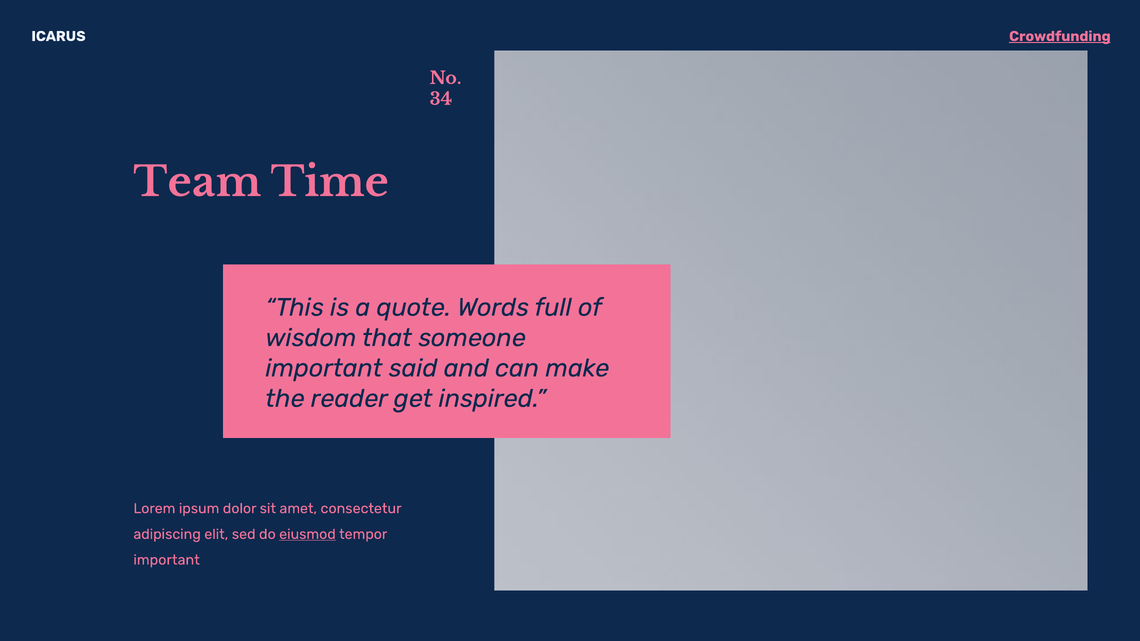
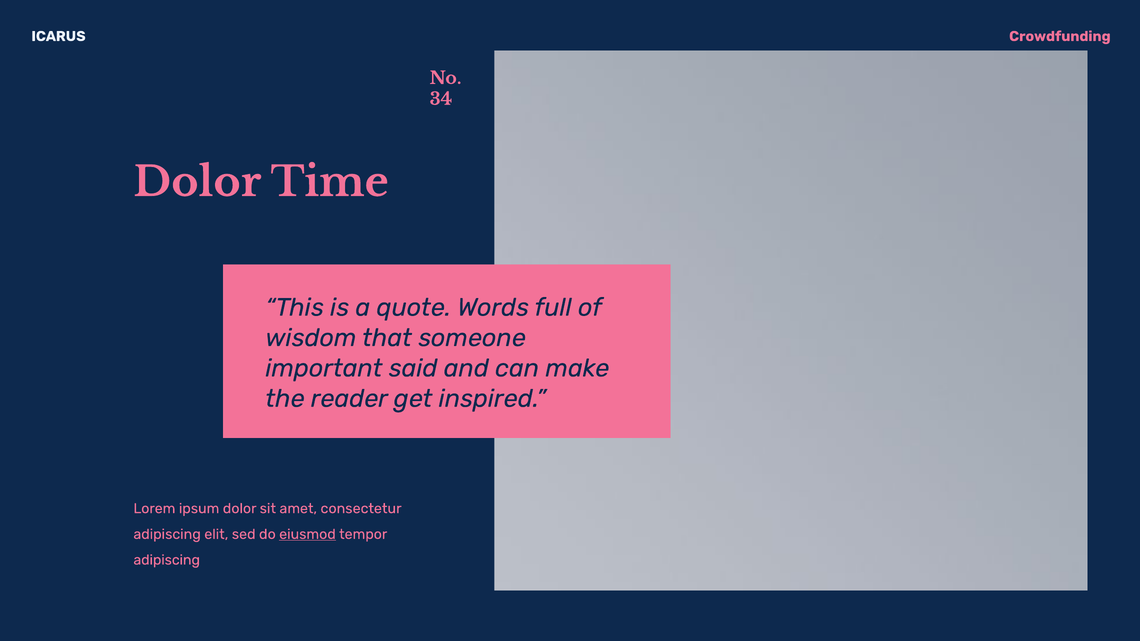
Crowdfunding underline: present -> none (1060, 36)
Team: Team -> Dolor (197, 183)
important: important -> adipiscing (167, 560)
